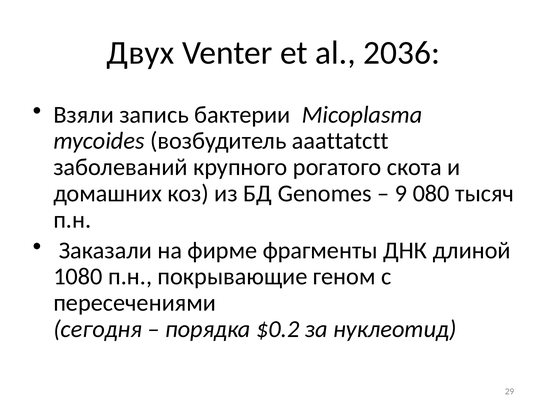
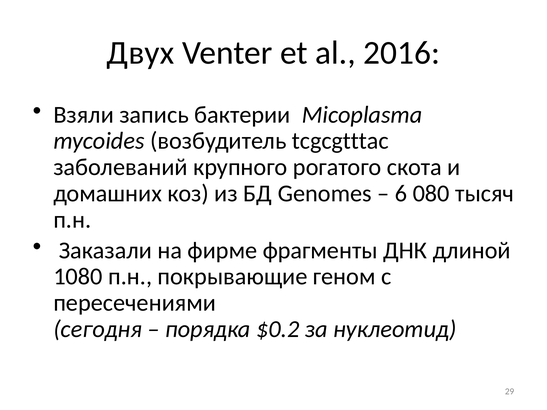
2036: 2036 -> 2016 (402, 53)
aaattatctt: aaattatctt -> tcgcgtttac (340, 141)
9: 9 -> 6 (401, 194)
